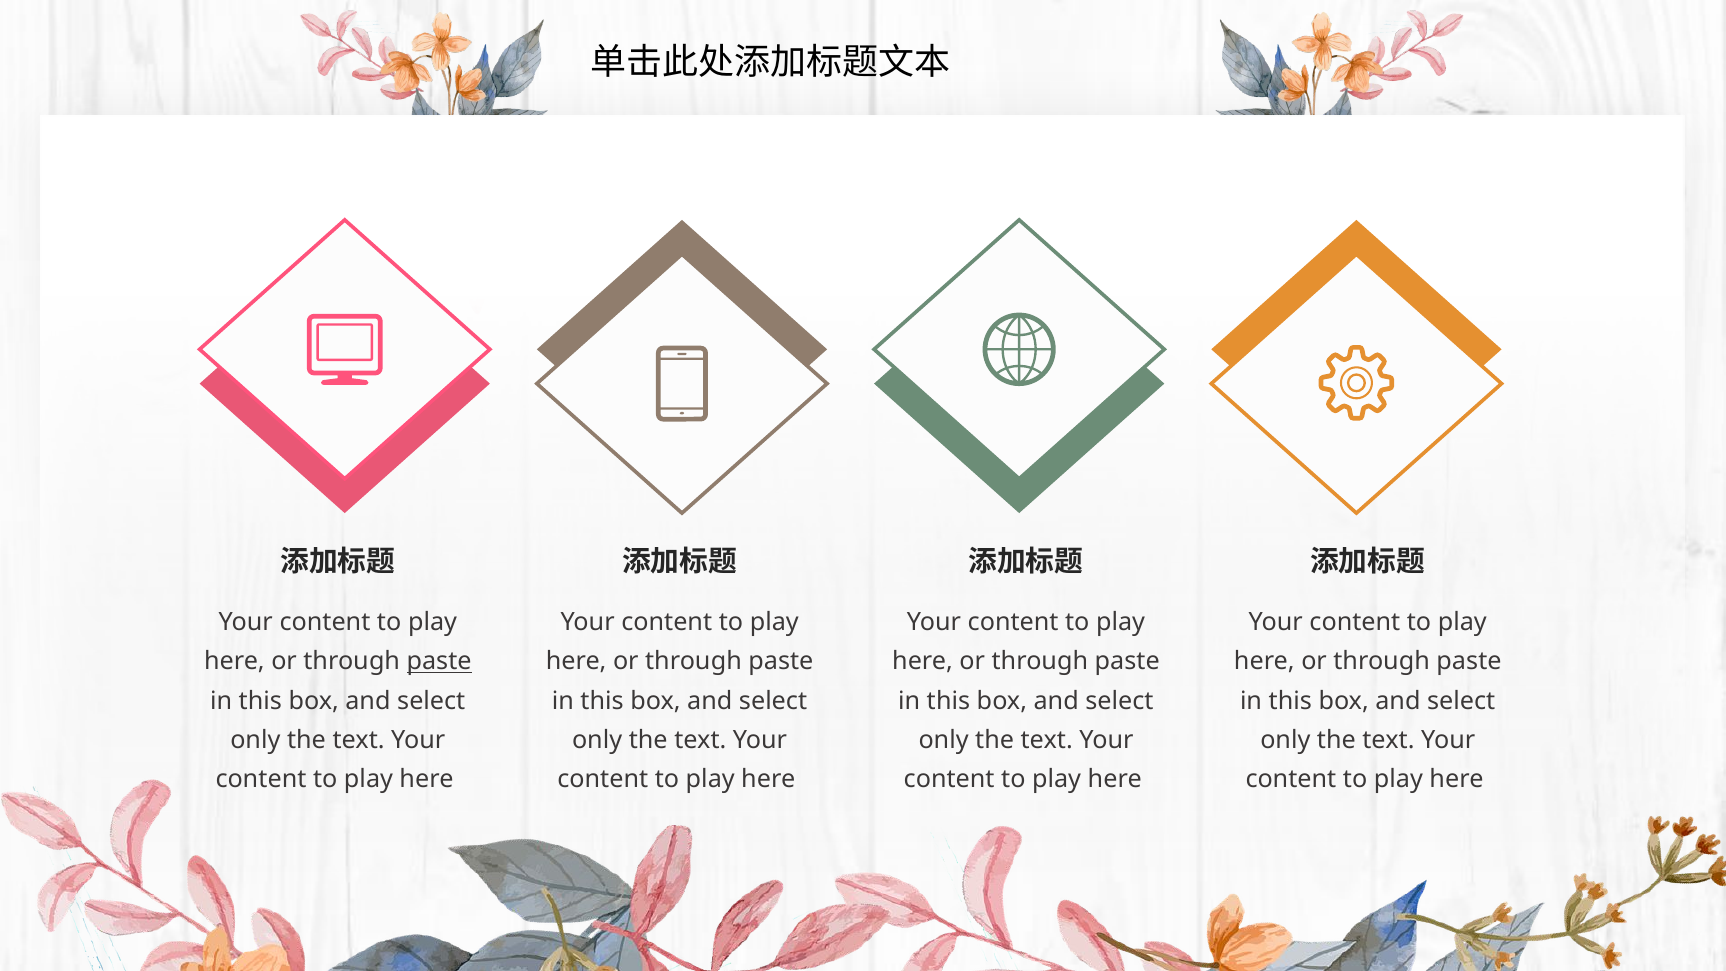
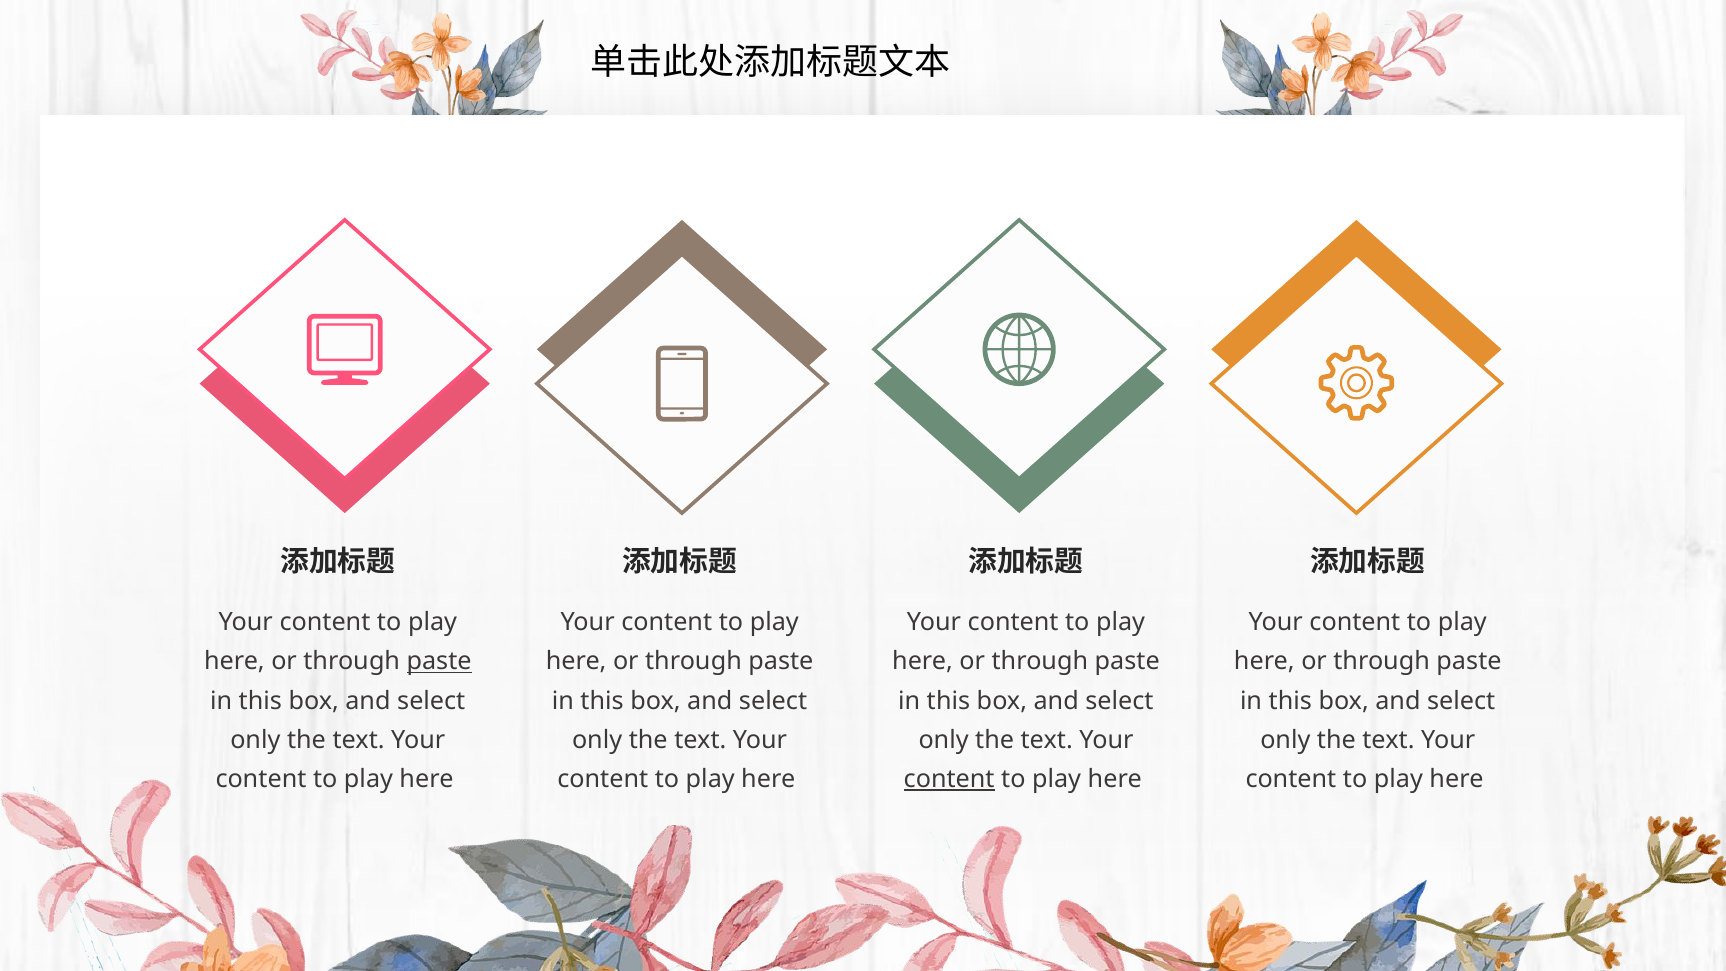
content underline: none -> present (949, 779)
